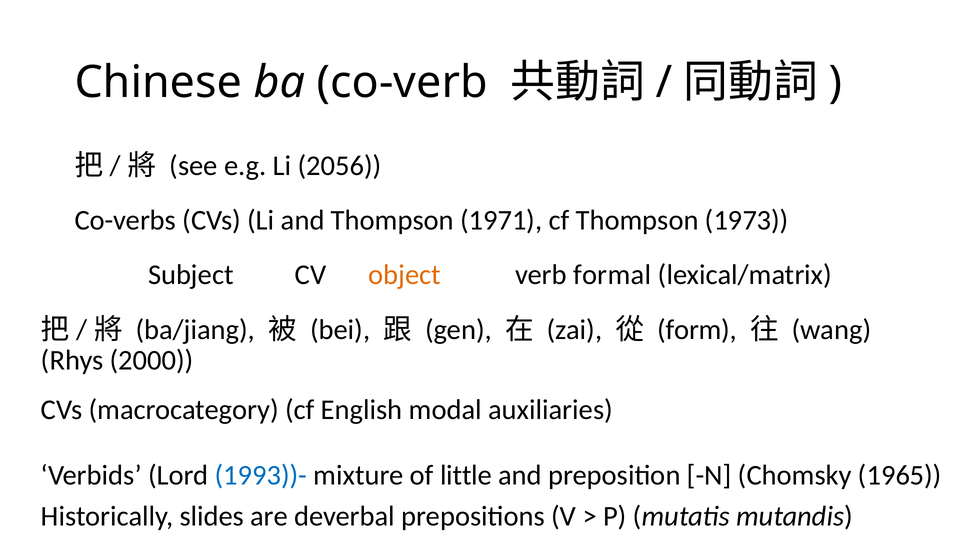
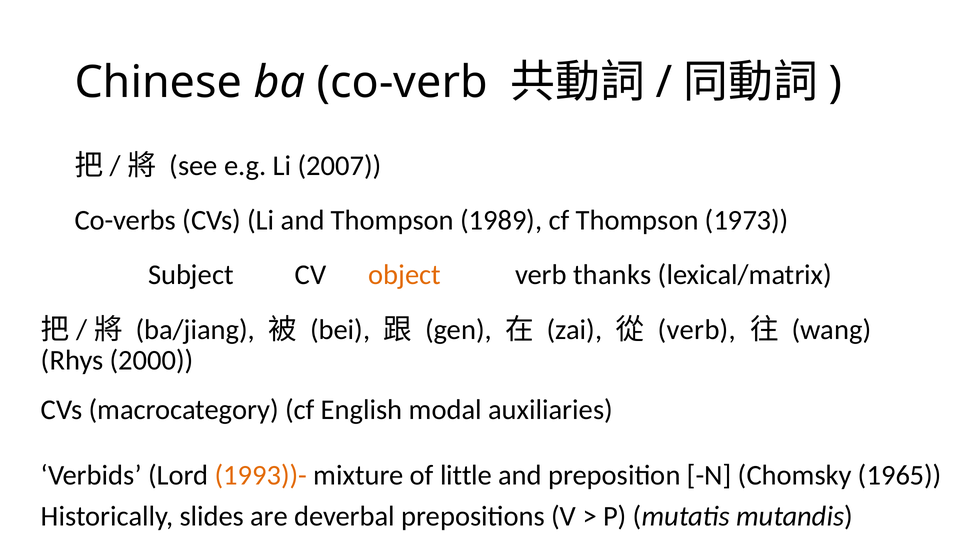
2056: 2056 -> 2007 (340, 166)
1971: 1971 -> 1989 (501, 220)
formal: formal -> thanks (612, 275)
form: form -> verb (697, 330)
1993))- colour: blue -> orange (261, 475)
